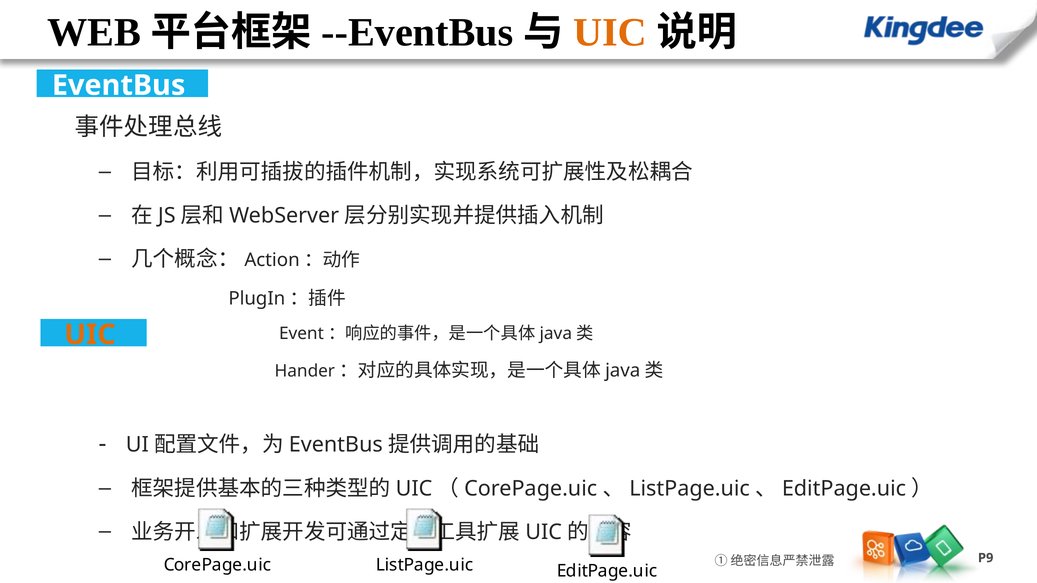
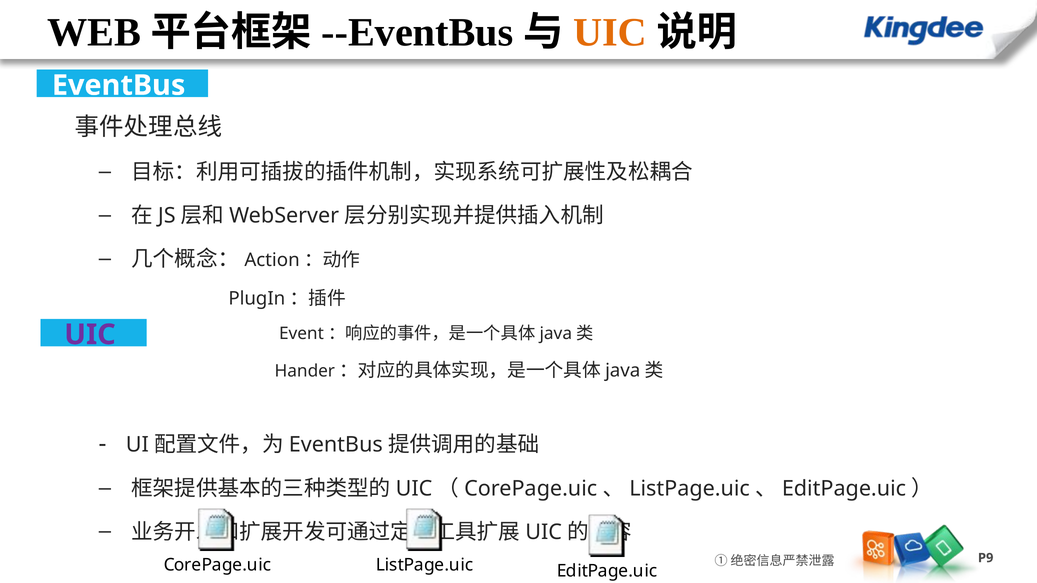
UIC colour: orange -> purple (90, 335)
